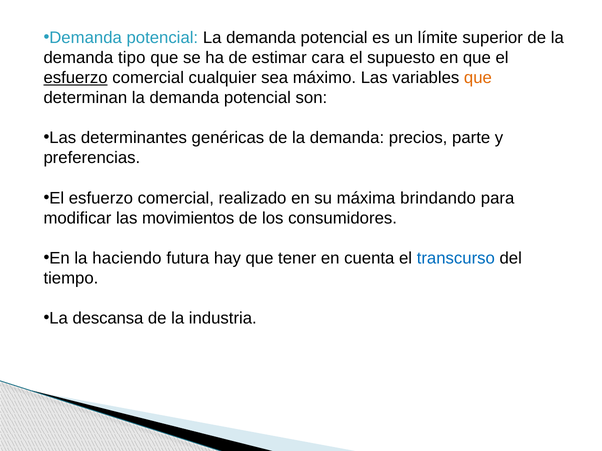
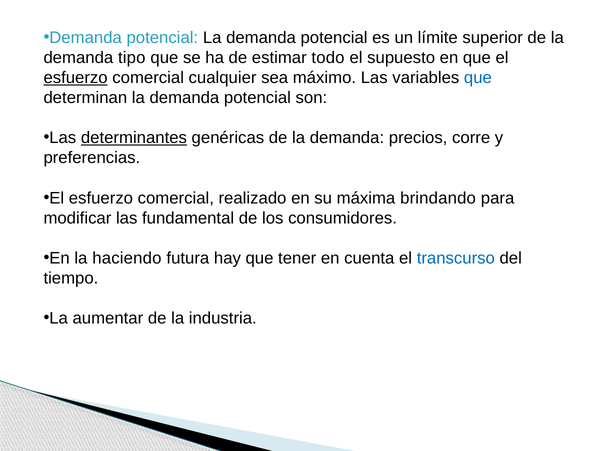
cara: cara -> todo (328, 58)
que colour: orange -> blue (478, 78)
determinantes underline: none -> present (134, 138)
parte: parte -> corre (471, 138)
movimientos: movimientos -> fundamental (188, 218)
descansa: descansa -> aumentar (108, 319)
